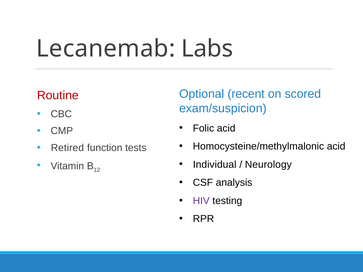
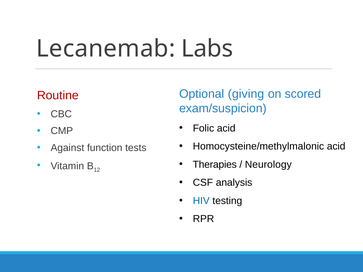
recent: recent -> giving (246, 94)
Retired: Retired -> Against (67, 148)
Individual: Individual -> Therapies (215, 165)
HIV colour: purple -> blue (201, 201)
